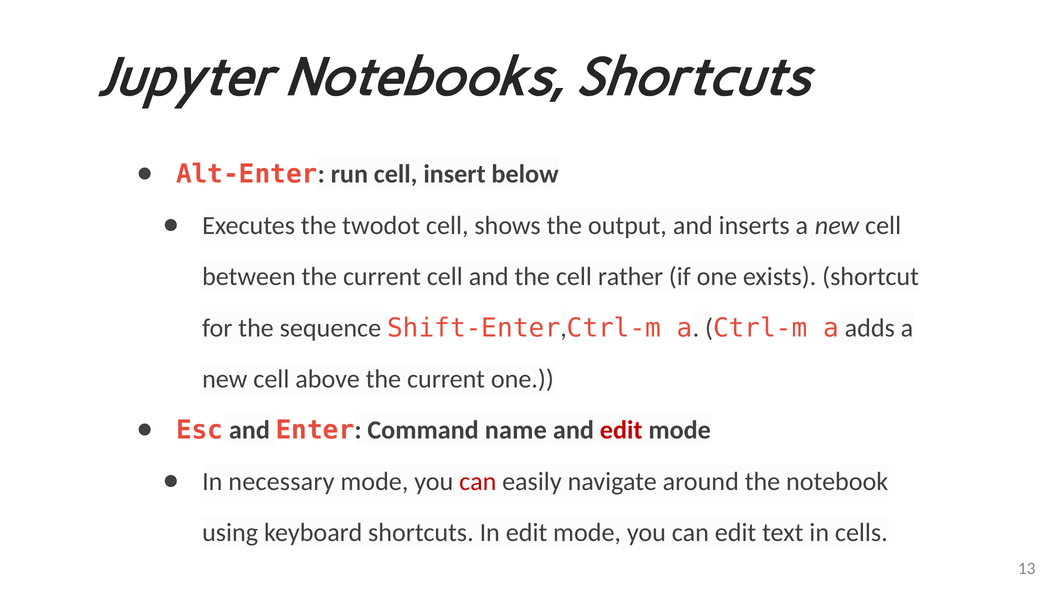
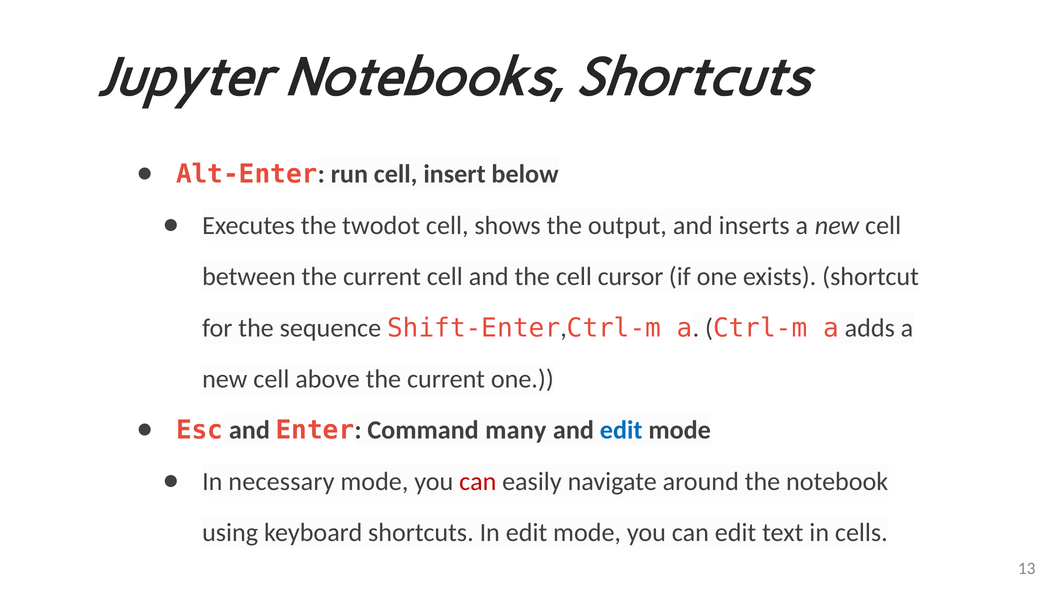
rather: rather -> cursor (631, 276)
name: name -> many (516, 430)
edit colour: red -> blue (621, 430)
